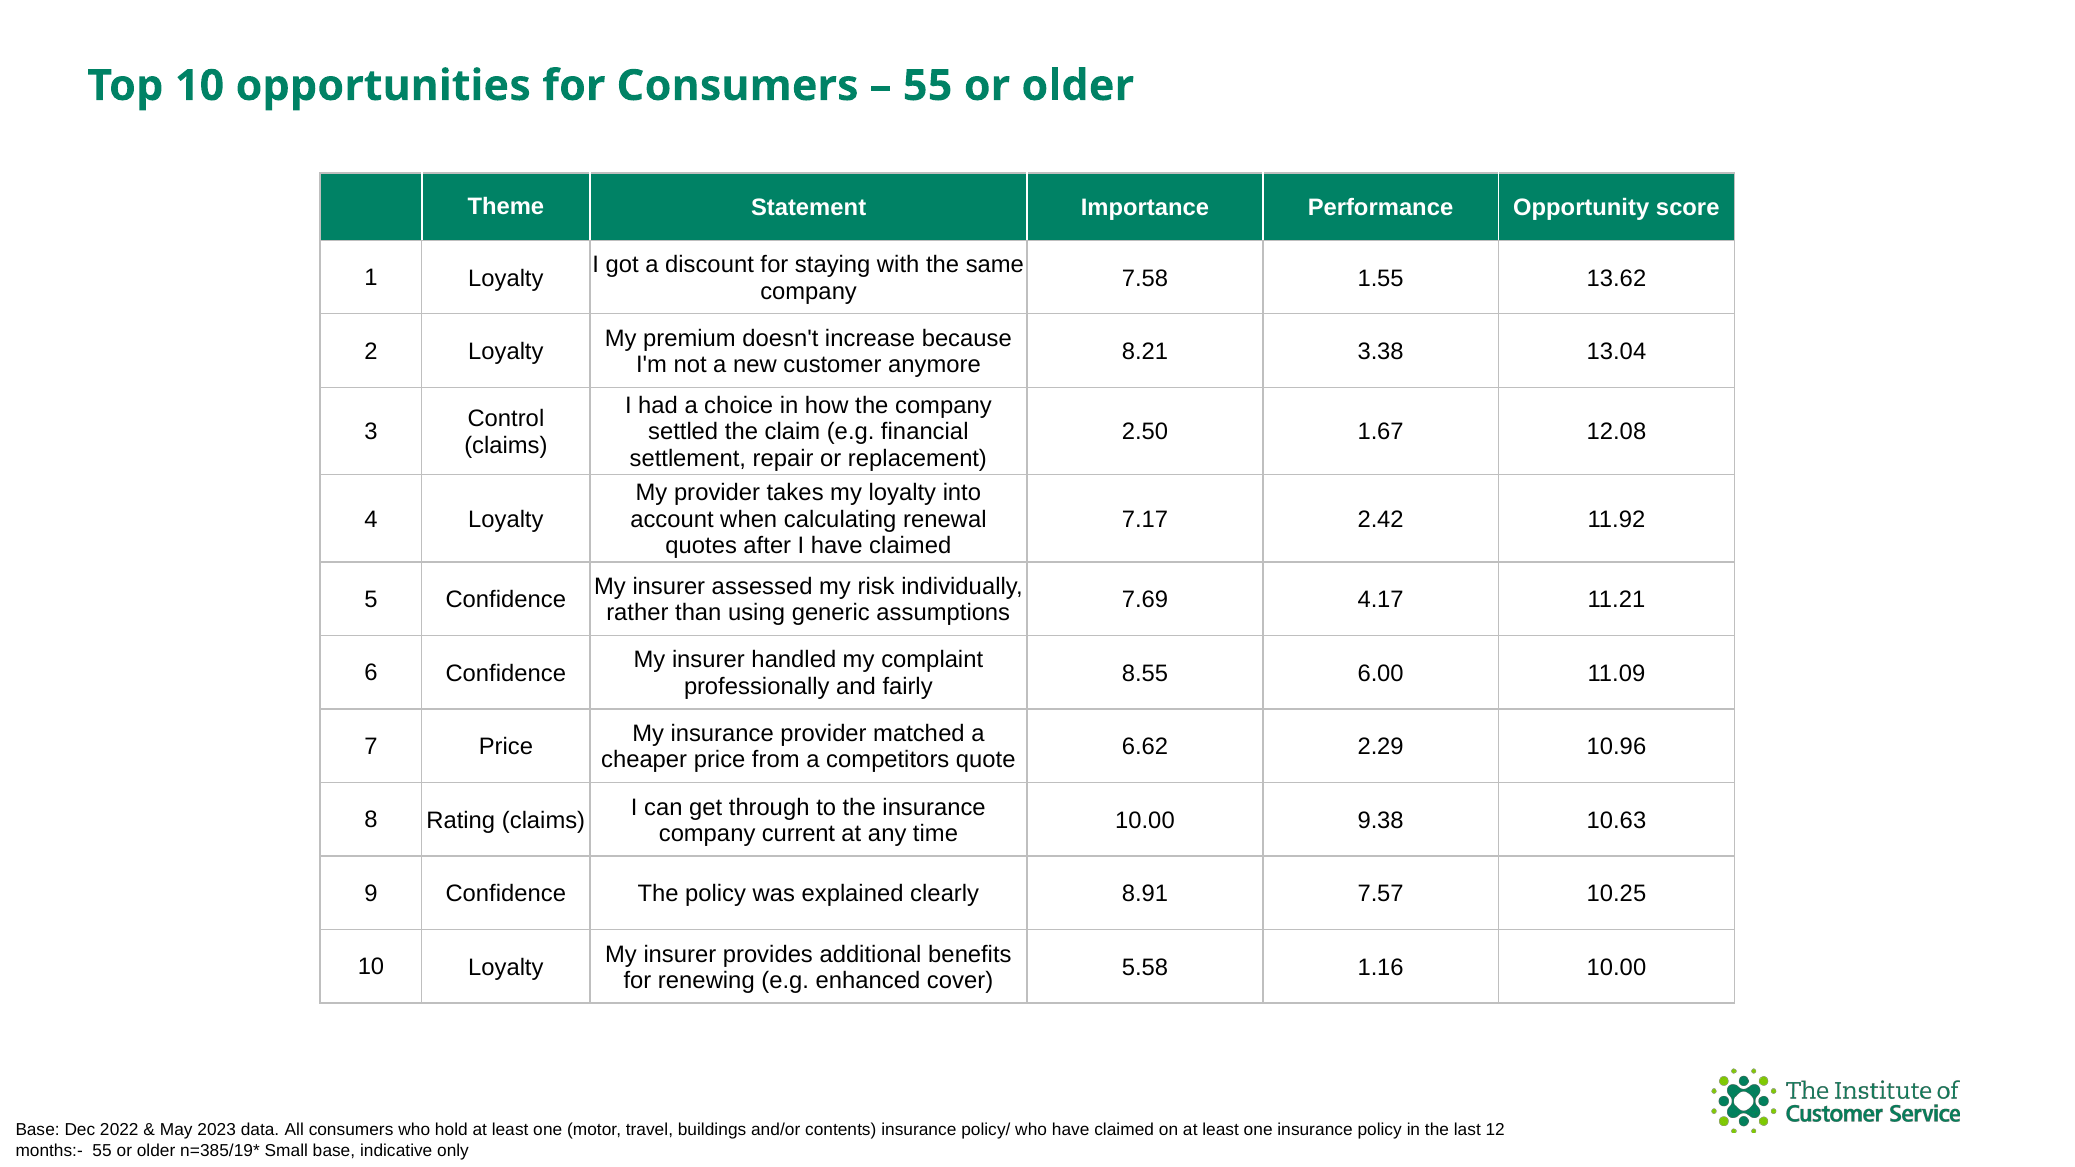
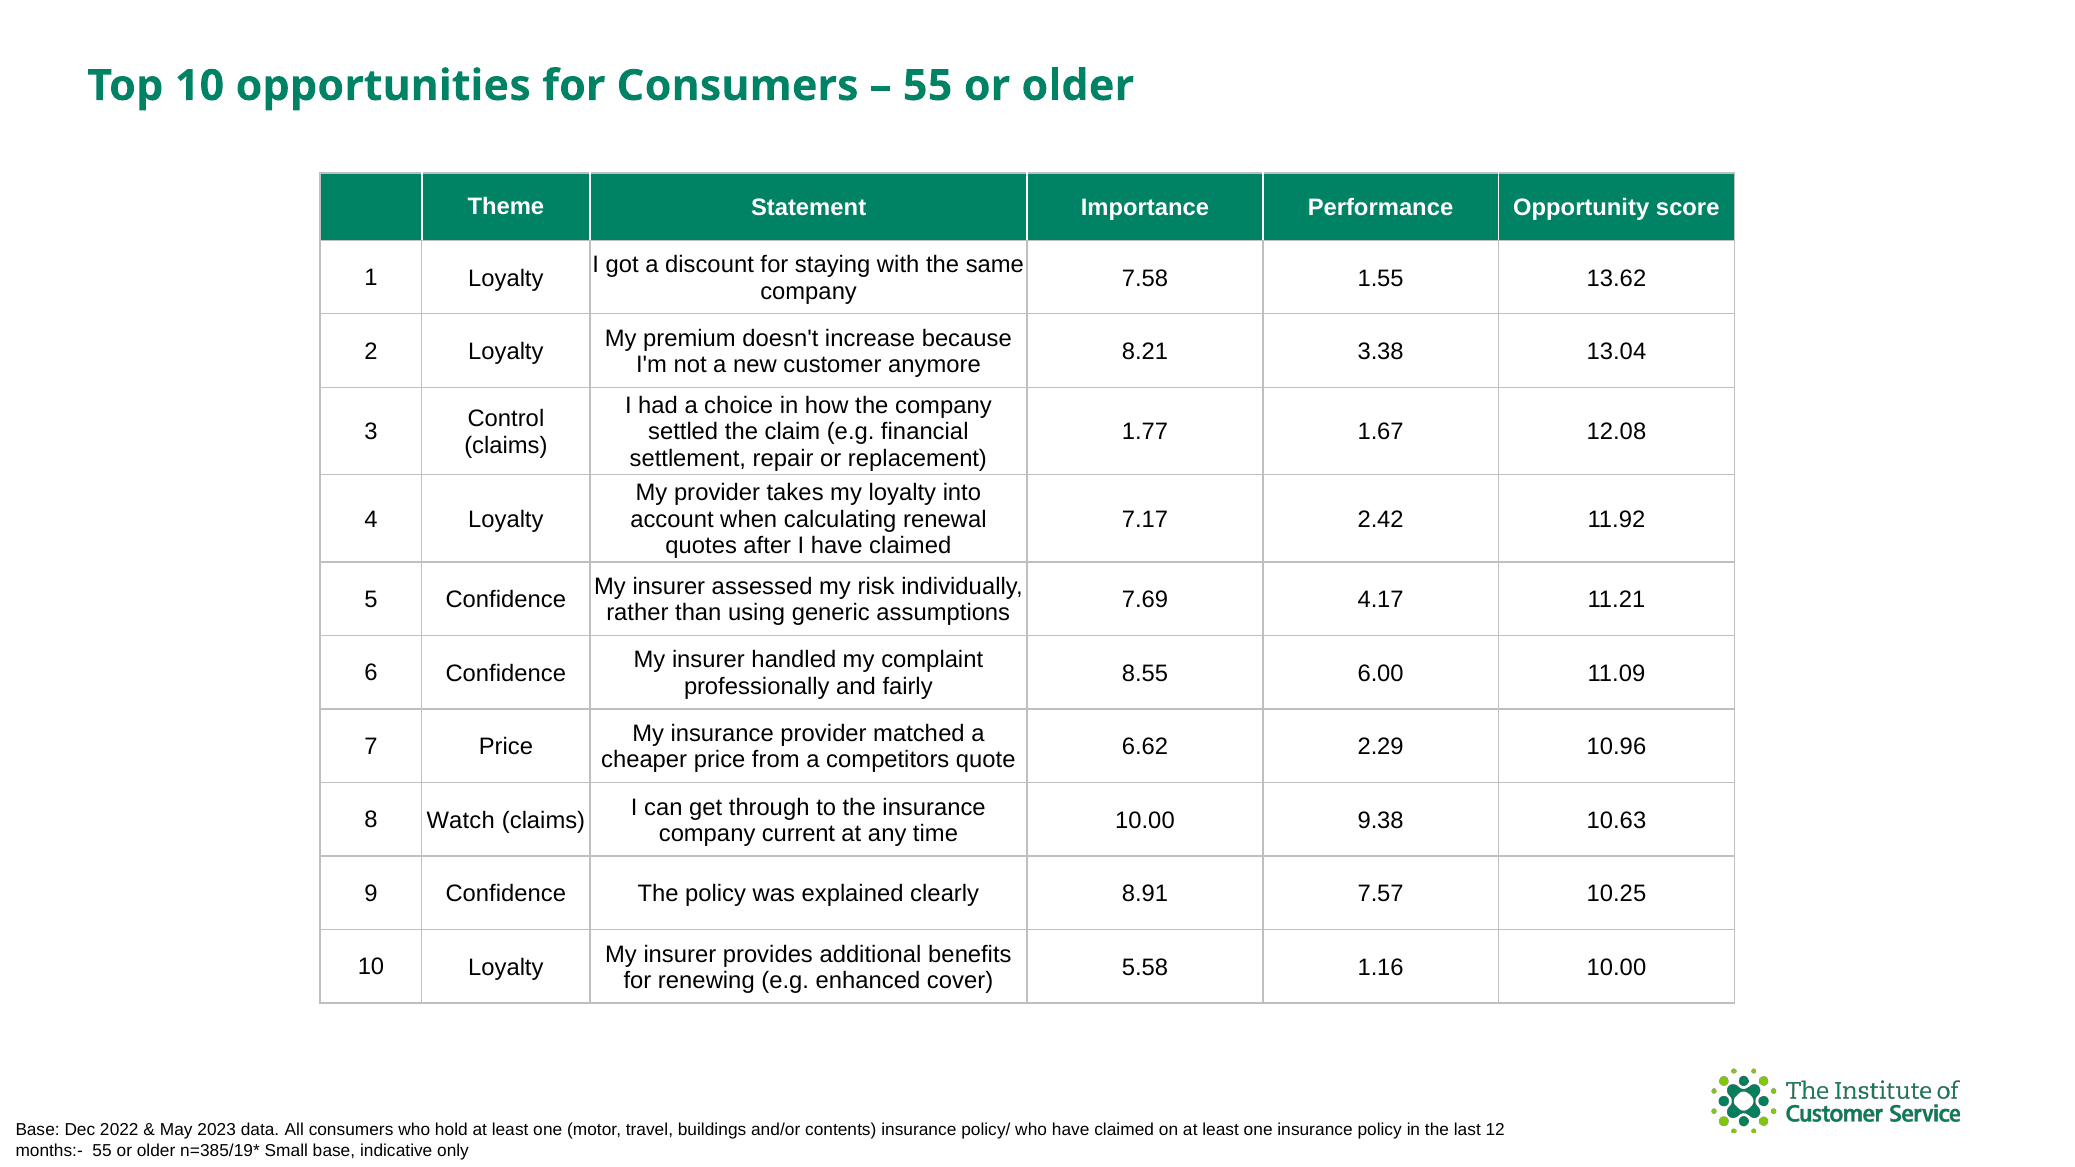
2.50: 2.50 -> 1.77 (1145, 432)
Rating: Rating -> Watch (461, 821)
